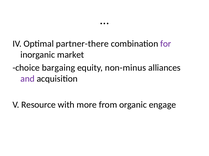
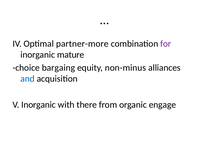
partner-there: partner-there -> partner-more (82, 44)
market: market -> mature (71, 55)
and colour: purple -> blue (27, 79)
V Resource: Resource -> Inorganic (39, 105)
more: more -> there (87, 105)
